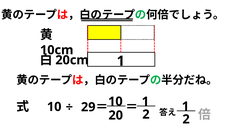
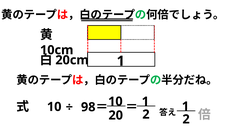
29: 29 -> 98 (88, 107)
